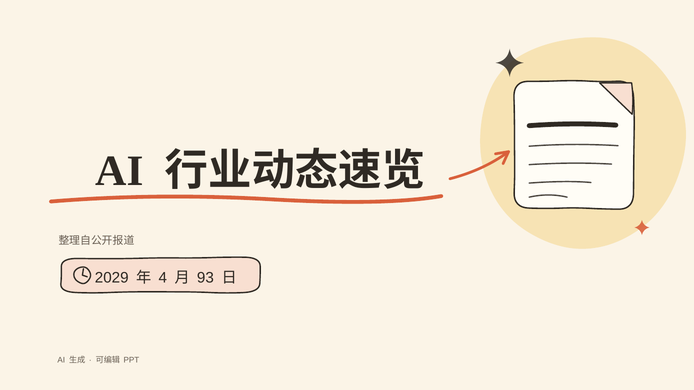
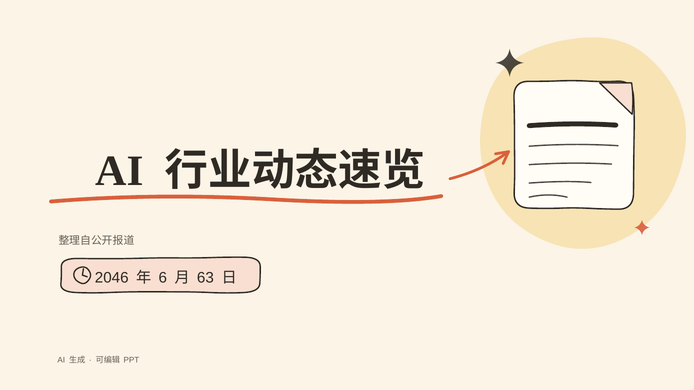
2029: 2029 -> 2046 (112, 278)
4: 4 -> 6 (163, 278)
93: 93 -> 63 (205, 278)
